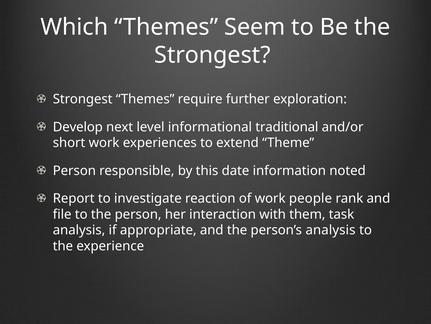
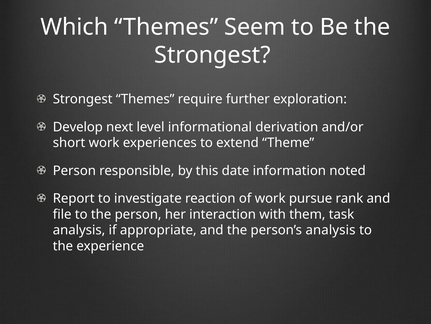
traditional: traditional -> derivation (287, 127)
people: people -> pursue (311, 198)
